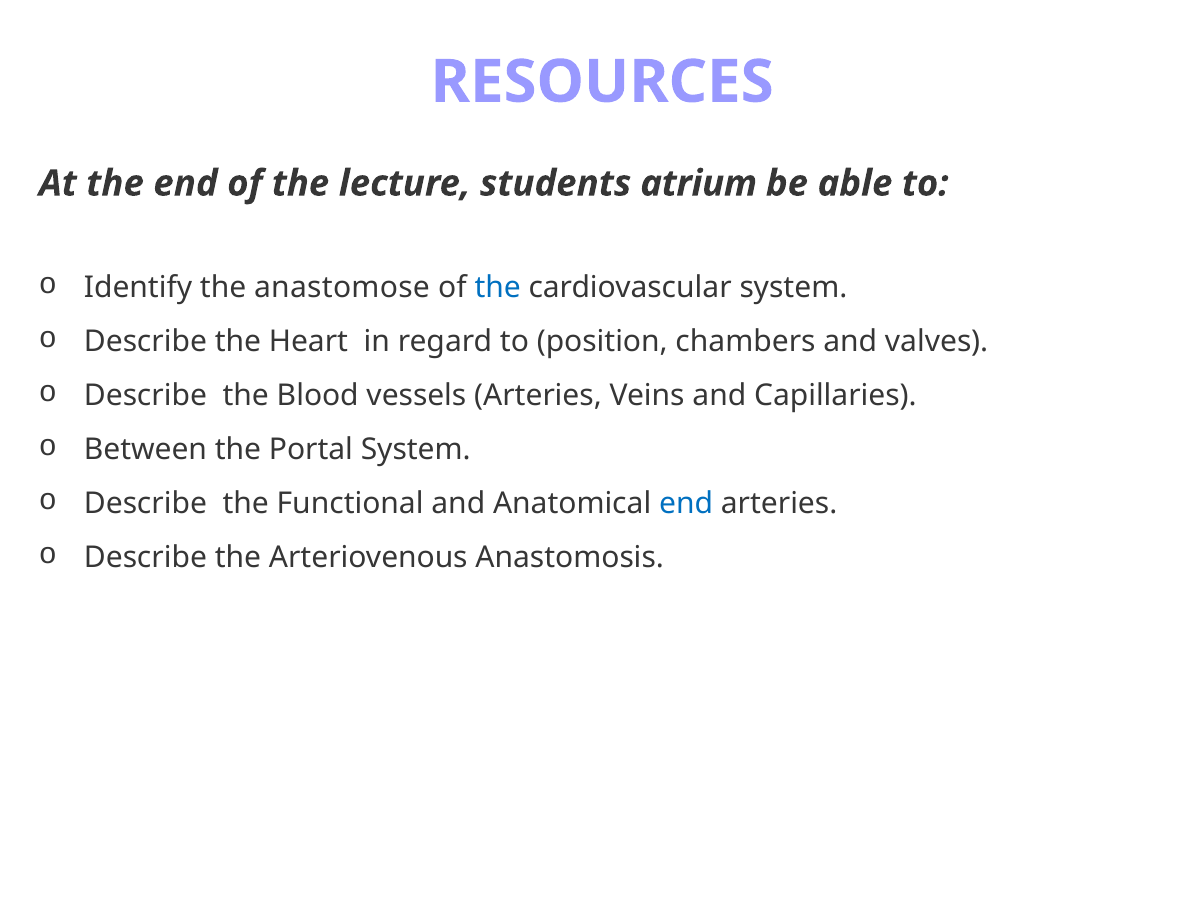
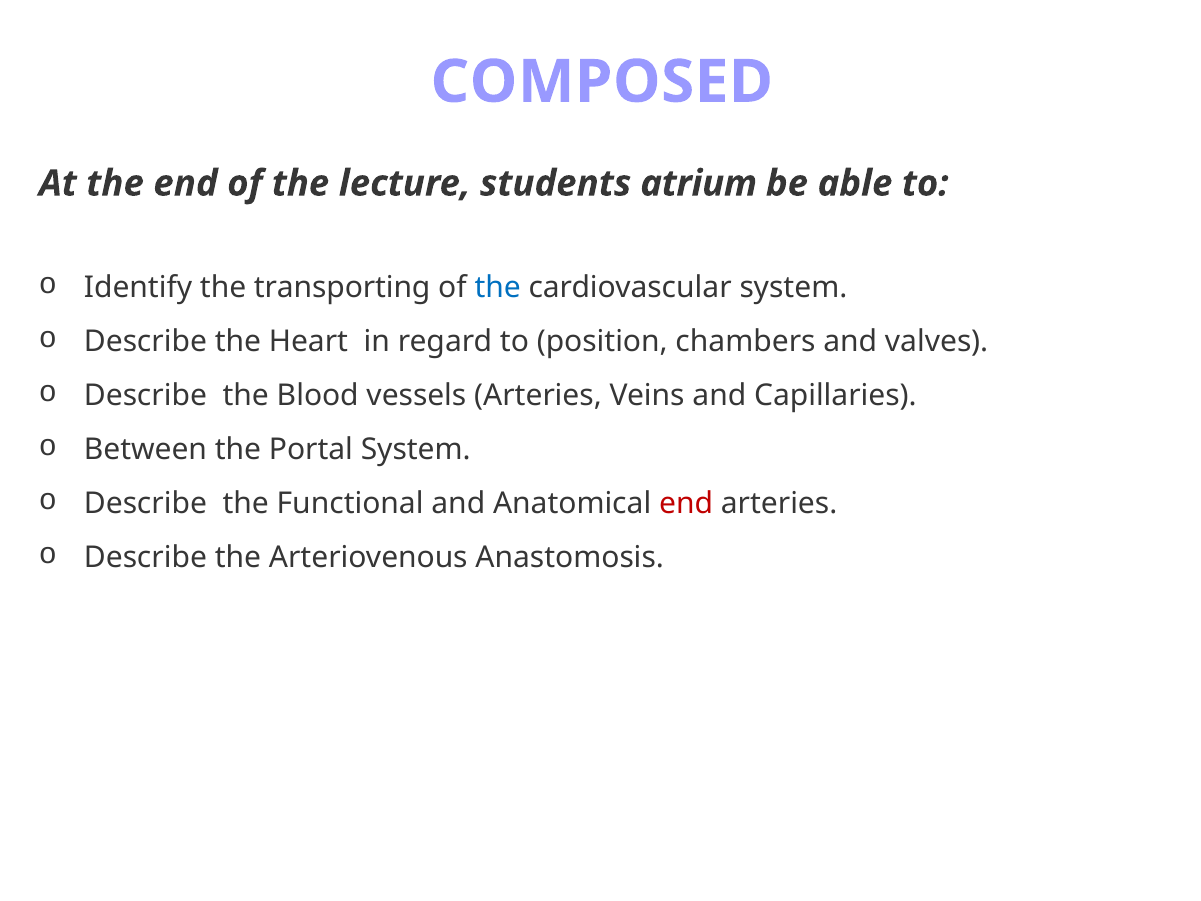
RESOURCES: RESOURCES -> COMPOSED (602, 82)
anastomose: anastomose -> transporting (342, 288)
end colour: blue -> red (686, 504)
